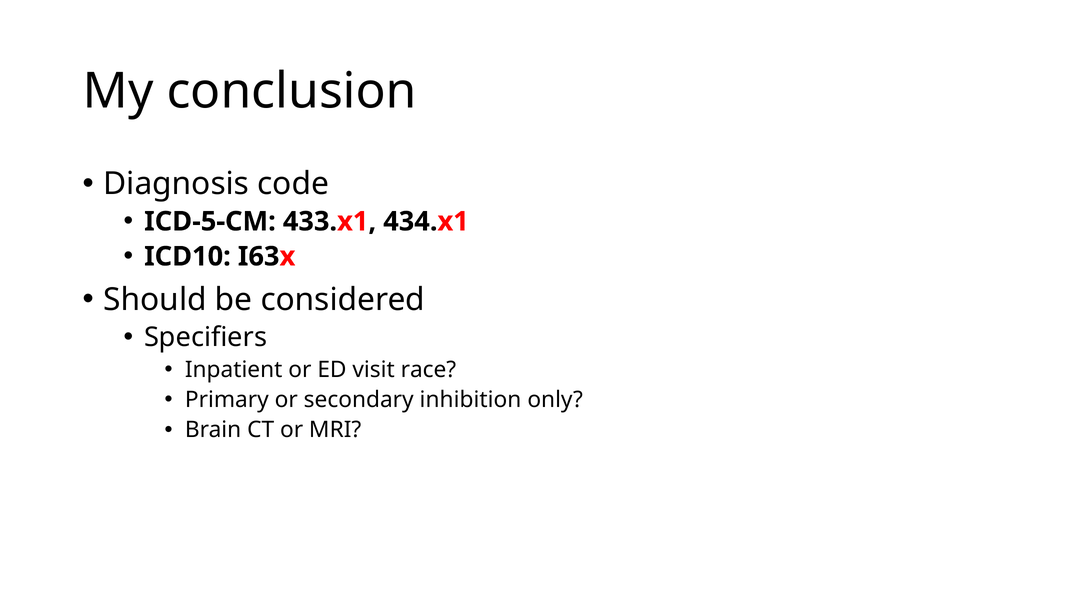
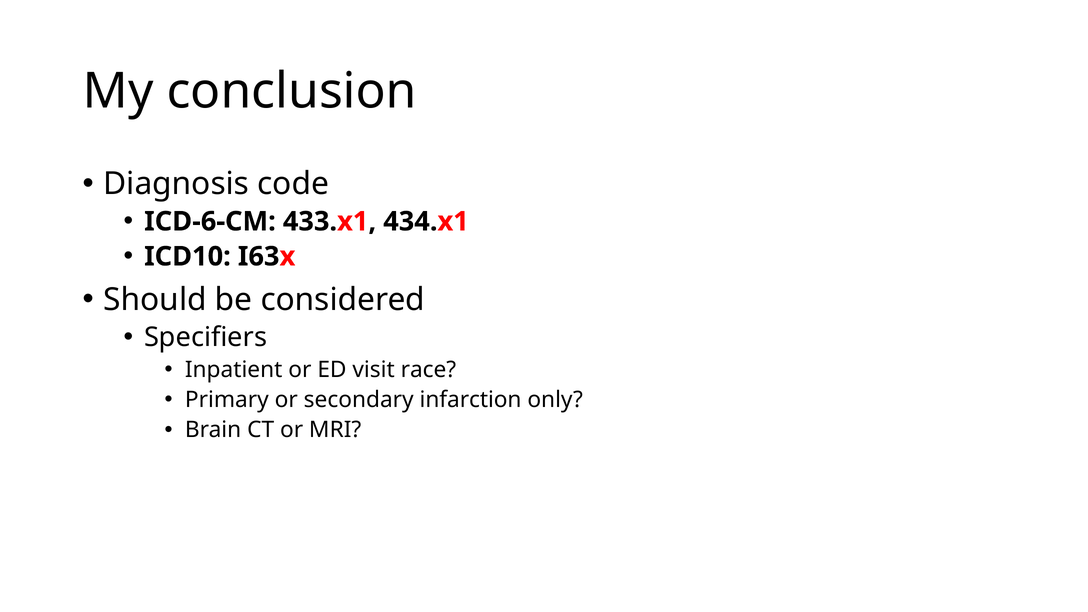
ICD-5-CM: ICD-5-CM -> ICD-6-CM (210, 221)
inhibition: inhibition -> infarction (471, 400)
